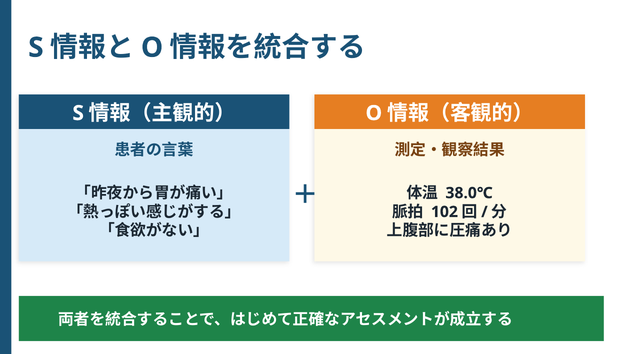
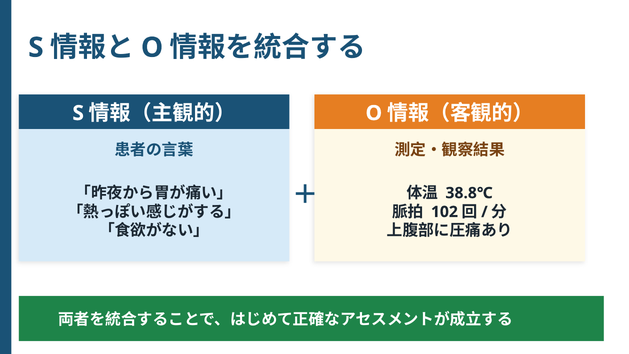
38.0℃: 38.0℃ -> 38.8℃ (469, 193)
